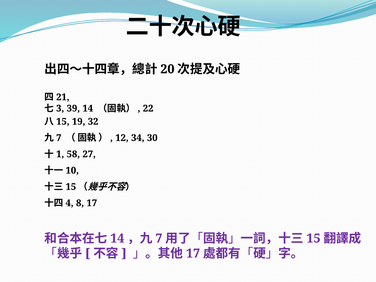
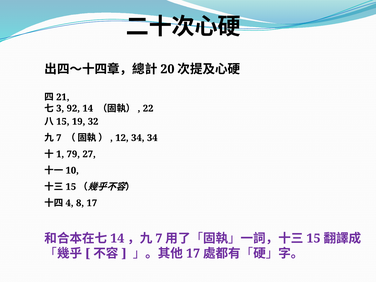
39: 39 -> 92 (73, 108)
34 30: 30 -> 34 (152, 138)
58: 58 -> 79 (73, 154)
